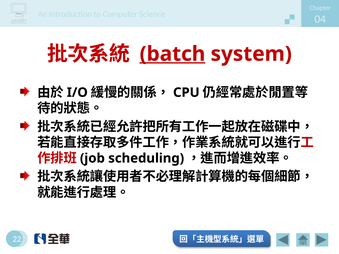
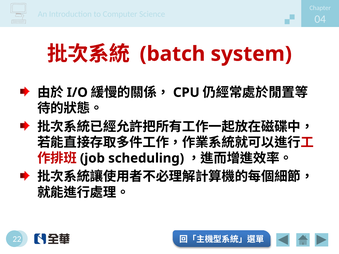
batch underline: present -> none (172, 54)
